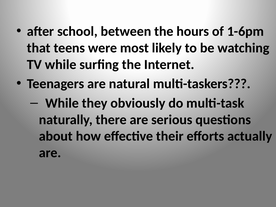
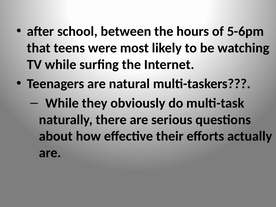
1-6pm: 1-6pm -> 5-6pm (245, 31)
